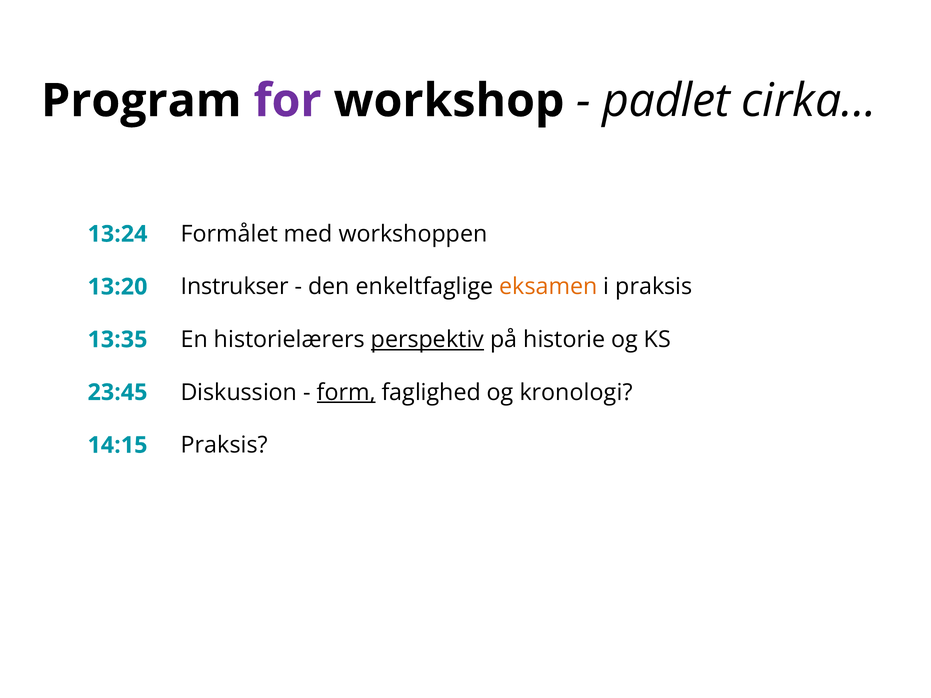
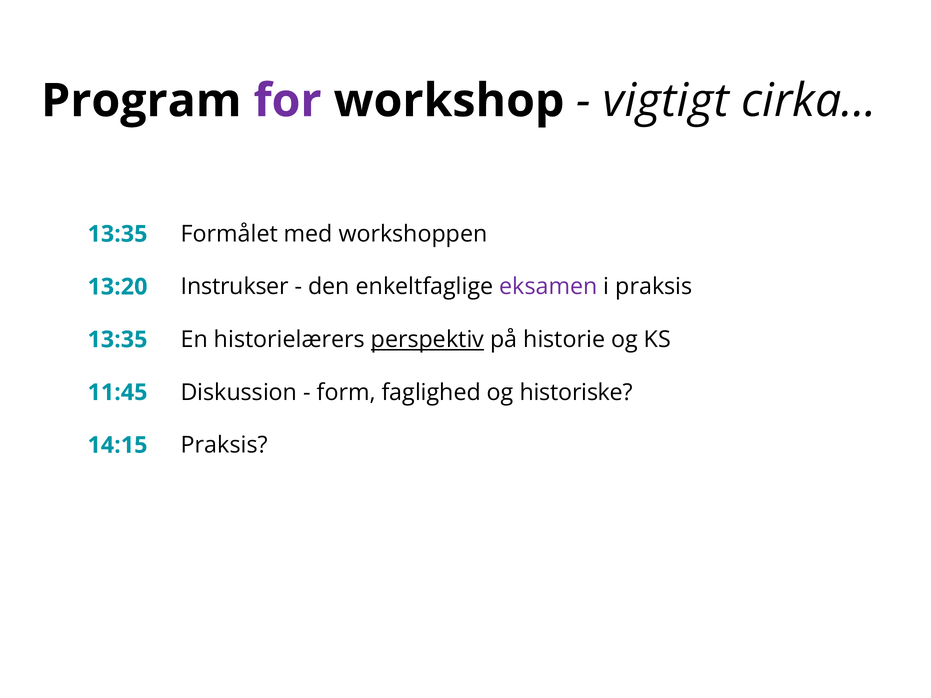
padlet: padlet -> vigtigt (666, 101)
13:24: 13:24 -> 13:35 (118, 234)
eksamen colour: orange -> purple (548, 287)
23:45: 23:45 -> 11:45 (118, 392)
form underline: present -> none (346, 392)
kronologi: kronologi -> historiske (576, 392)
